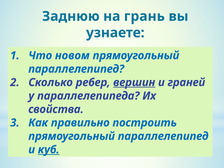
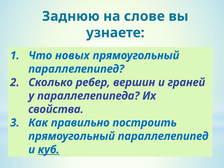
грань: грань -> слове (144, 16)
новом: новом -> новых (72, 56)
вершин underline: present -> none (134, 82)
